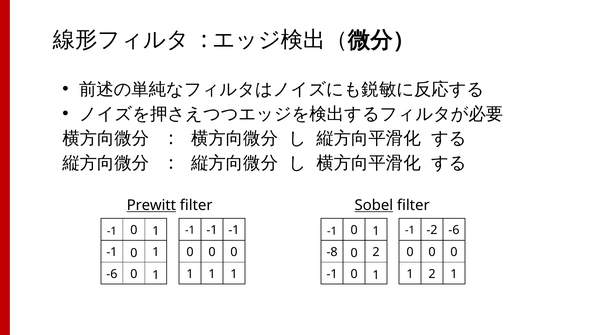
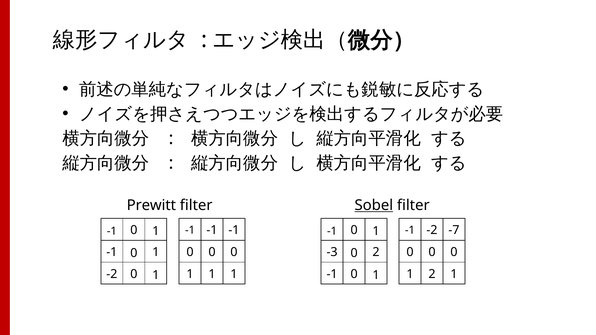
Prewitt underline: present -> none (151, 205)
-6: -6 -> -7 (454, 230)
-8: -8 -> -3 (332, 252)
-6: -6 -> -2 (112, 274)
